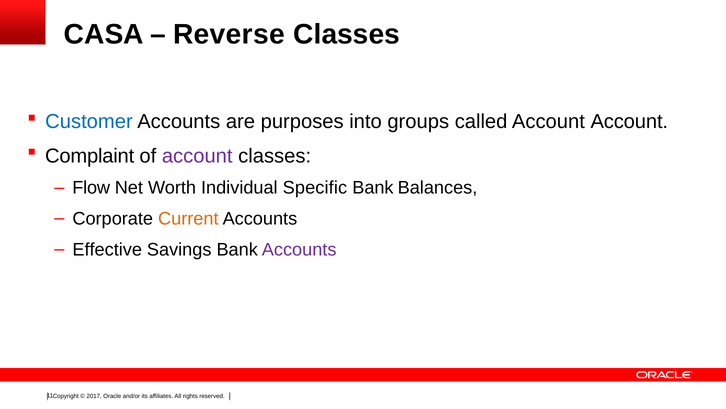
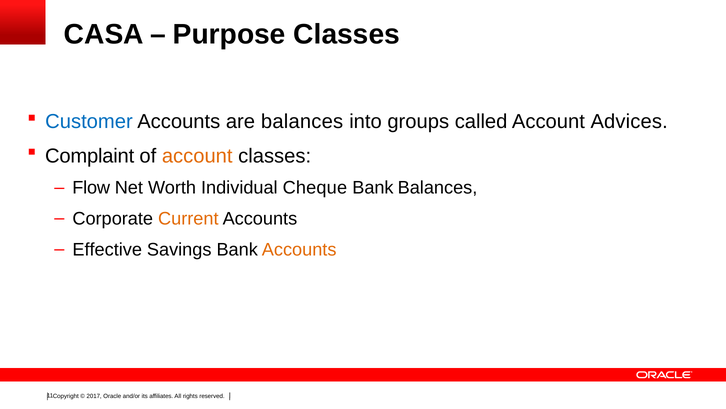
Reverse: Reverse -> Purpose (229, 35)
are purposes: purposes -> balances (302, 121)
Account Account: Account -> Advices (629, 121)
account colour: purple -> orange (197, 156)
Specific: Specific -> Cheque (315, 188)
Accounts colour: purple -> orange (299, 249)
